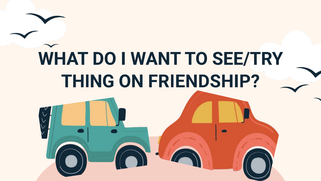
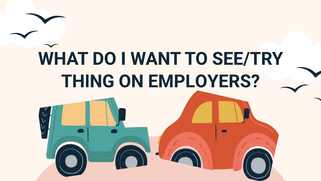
FRIENDSHIP: FRIENDSHIP -> EMPLOYERS (204, 81)
